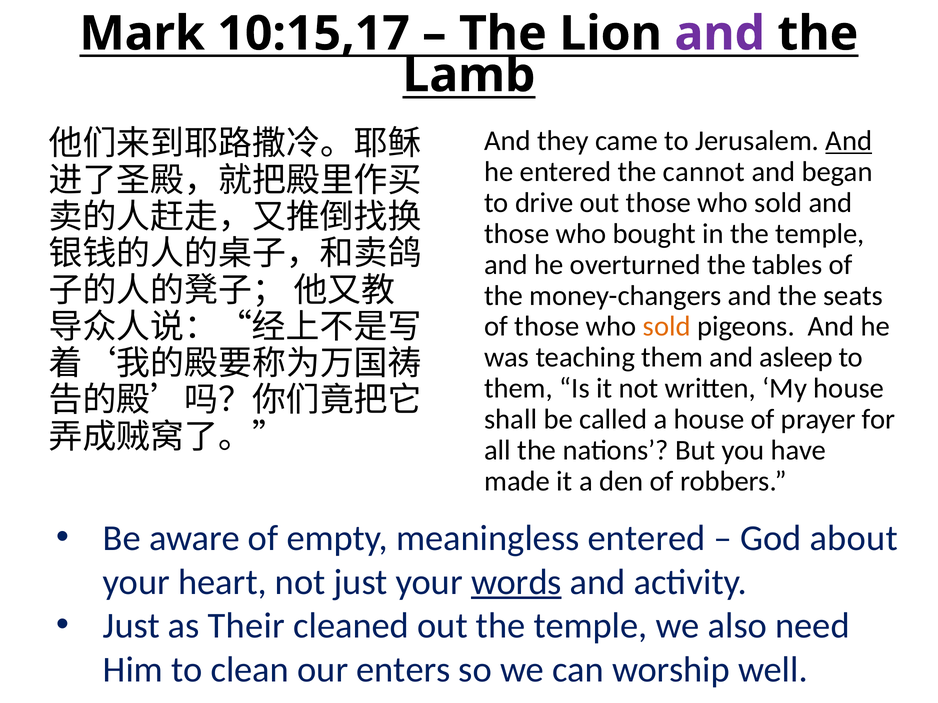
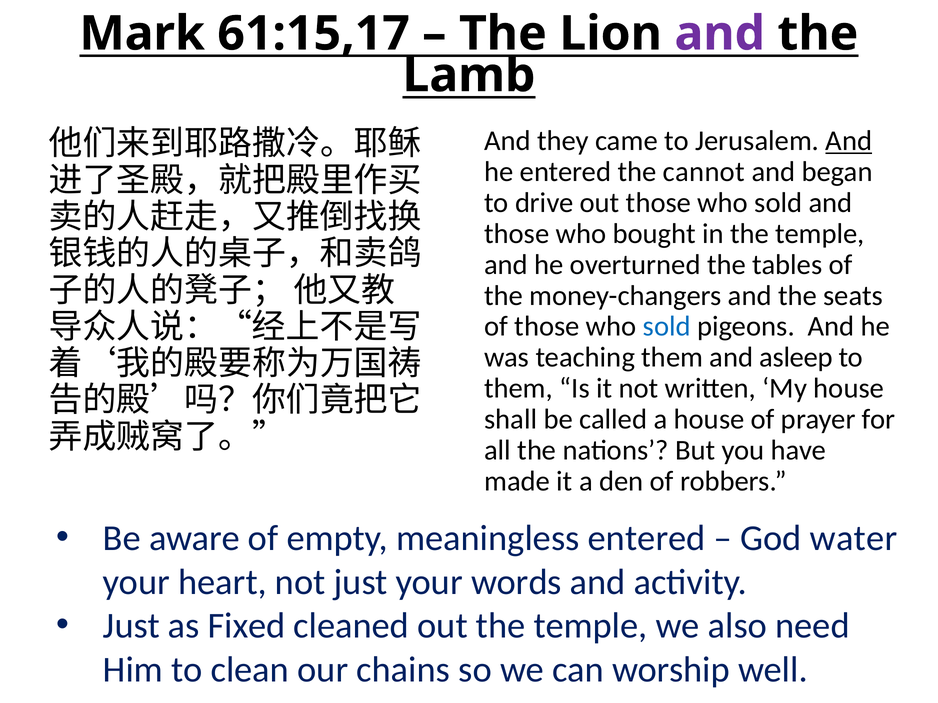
10:15,17: 10:15,17 -> 61:15,17 (314, 34)
sold colour: orange -> blue (667, 327)
about: about -> water (854, 539)
words underline: present -> none (516, 582)
Their: Their -> Fixed (247, 626)
enters: enters -> chains (403, 670)
